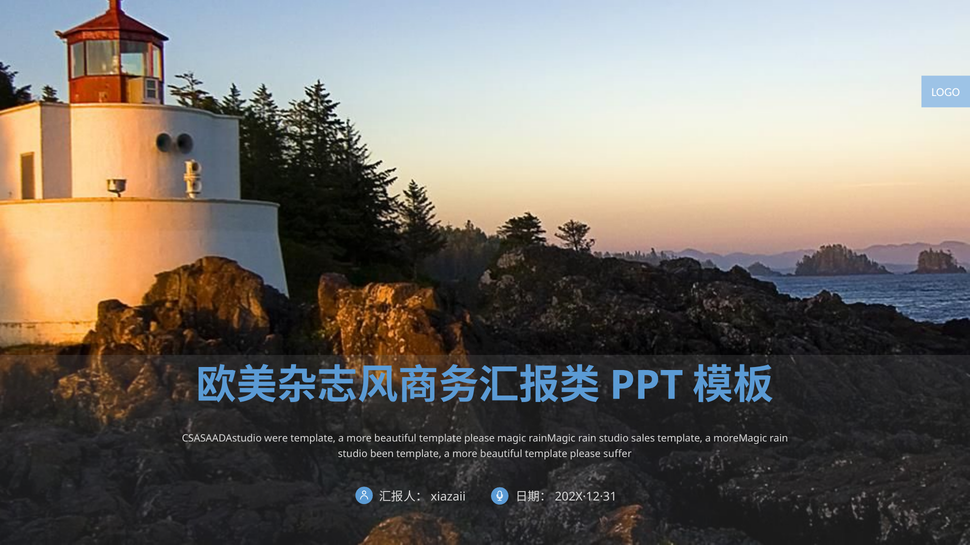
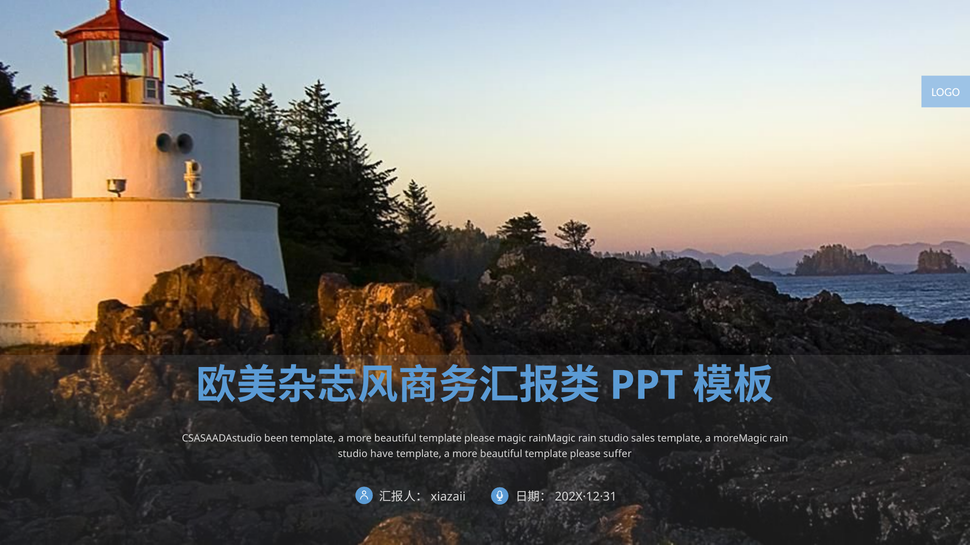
were: were -> been (276, 439)
been: been -> have (382, 454)
